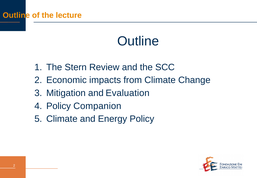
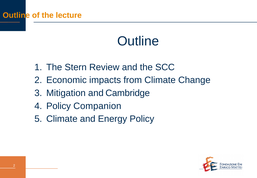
Evaluation: Evaluation -> Cambridge (128, 93)
